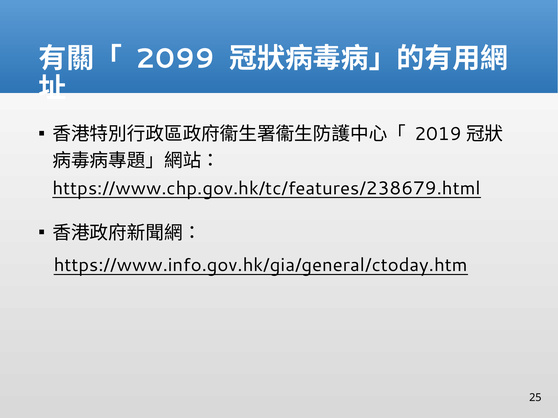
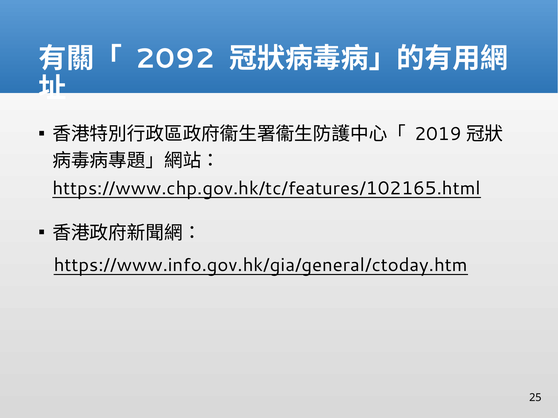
2099: 2099 -> 2092 (175, 59)
https://www.chp.gov.hk/tc/features/238679.html: https://www.chp.gov.hk/tc/features/238679.html -> https://www.chp.gov.hk/tc/features/102165.html (267, 188)
